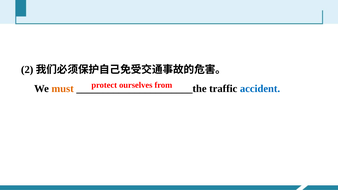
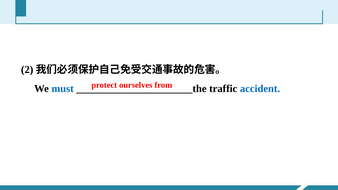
must colour: orange -> blue (63, 89)
